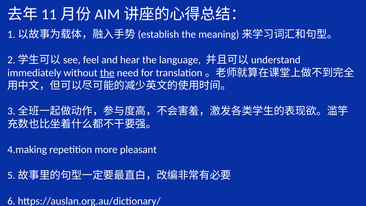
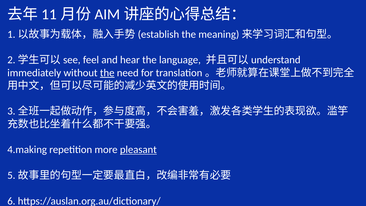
pleasant underline: none -> present (138, 150)
